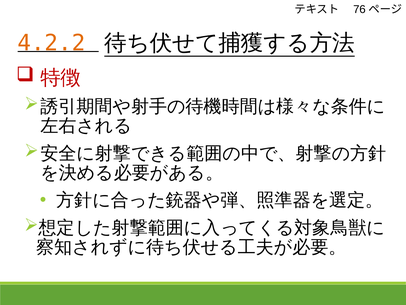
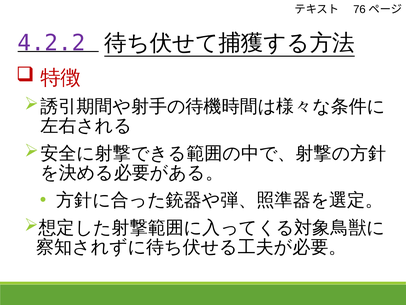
4.2.2 colour: orange -> purple (51, 43)
